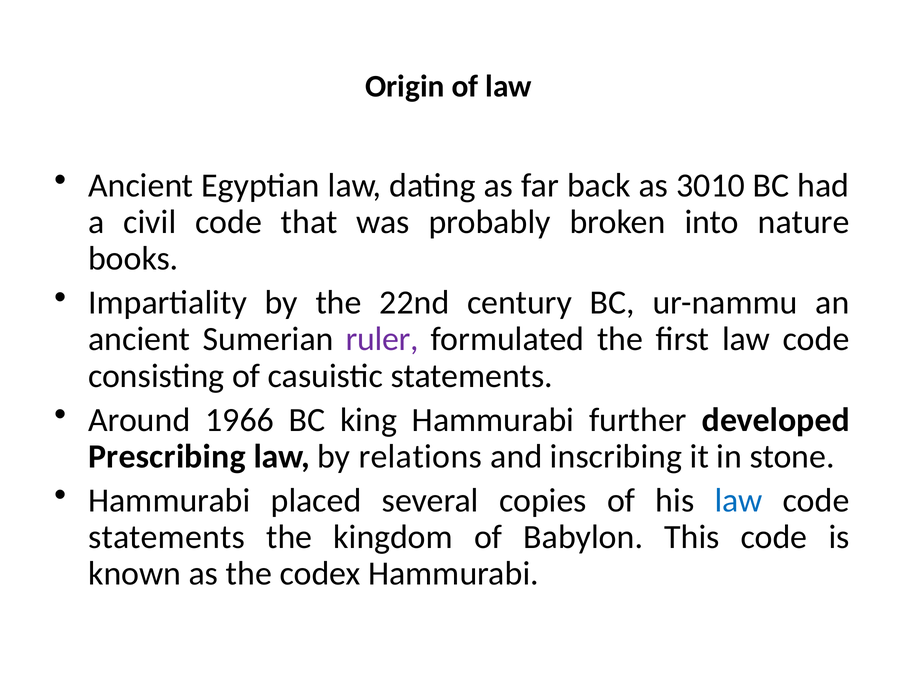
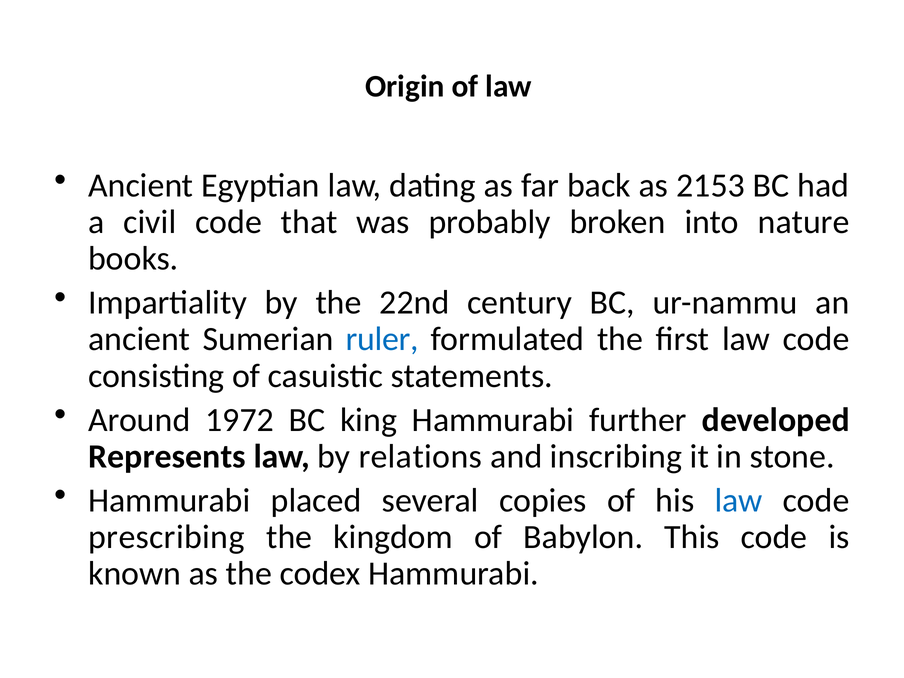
3010: 3010 -> 2153 (711, 185)
ruler colour: purple -> blue (382, 339)
1966: 1966 -> 1972 (240, 420)
Prescribing: Prescribing -> Represents (167, 457)
statements: statements -> prescribing (166, 537)
